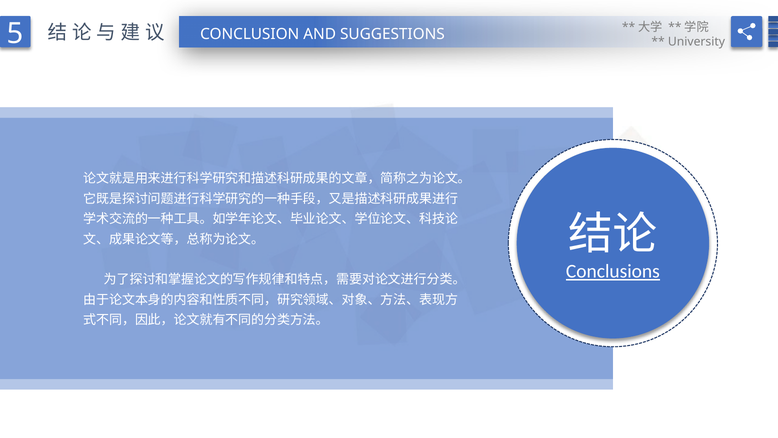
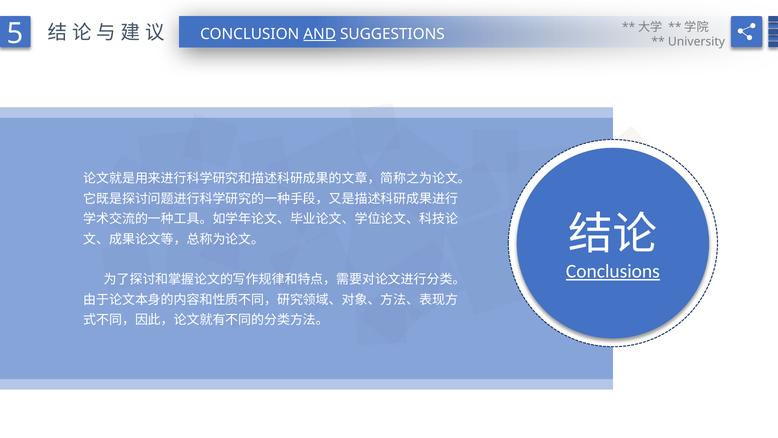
AND underline: none -> present (320, 34)
